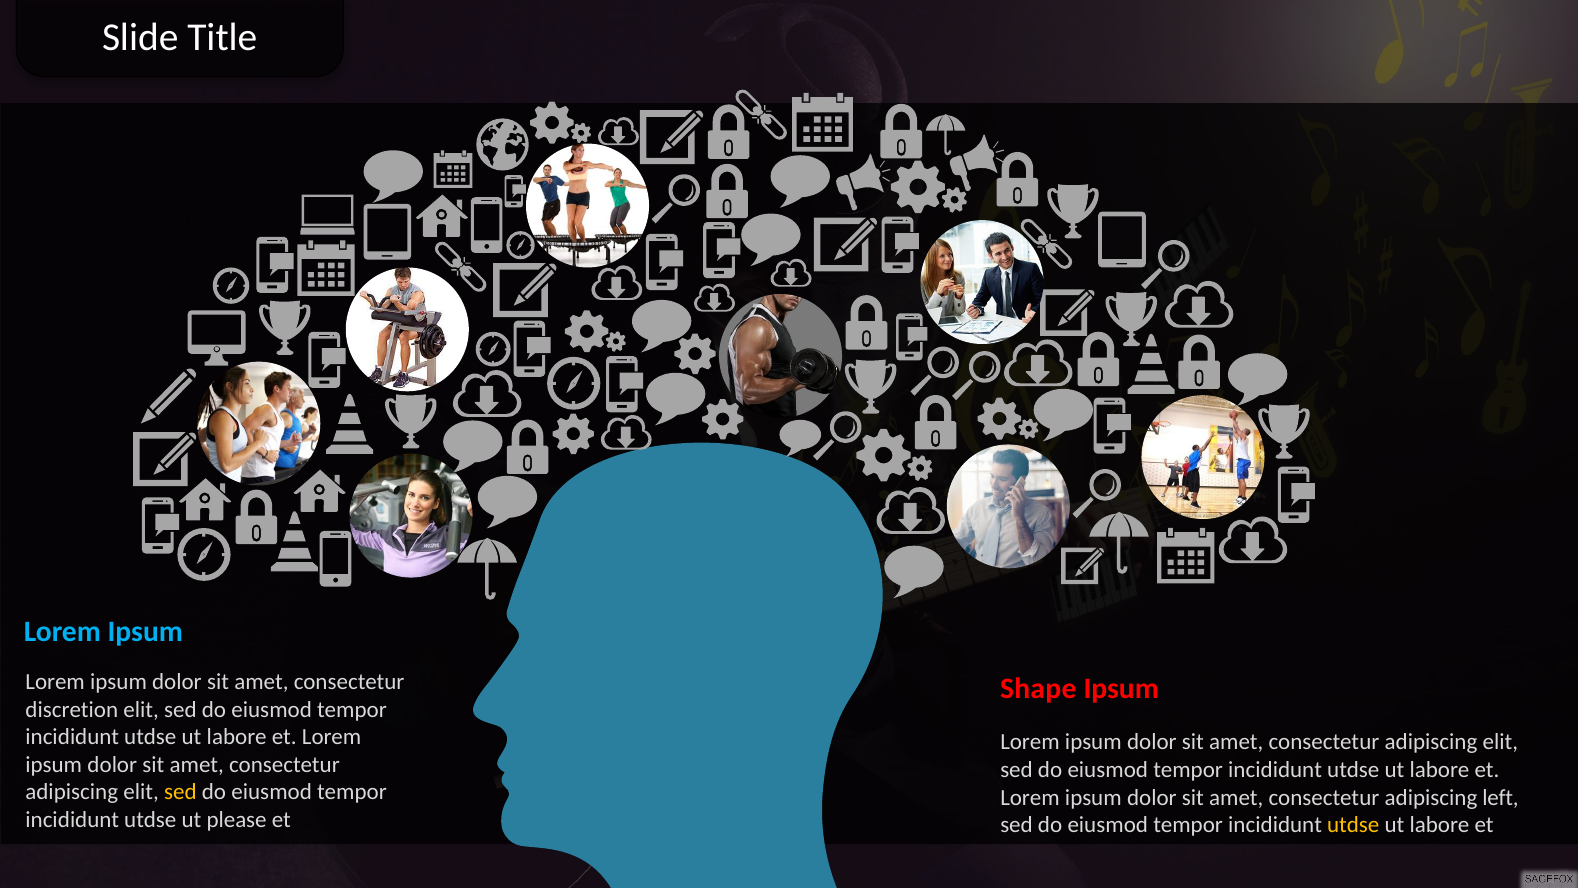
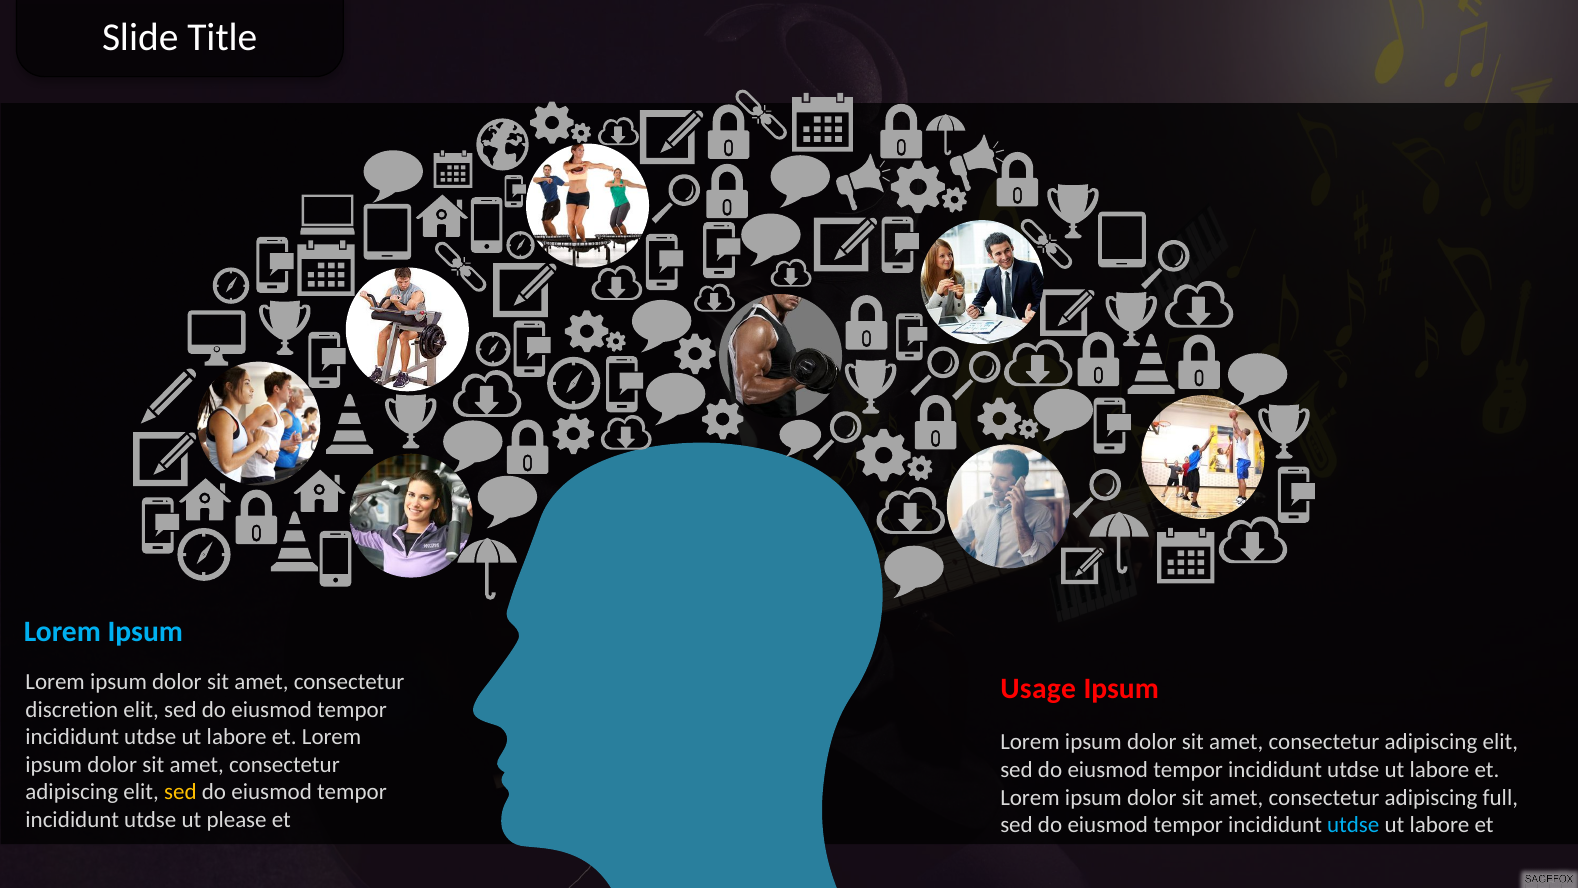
Shape: Shape -> Usage (1038, 688)
left: left -> full (1500, 797)
utdse colour: yellow -> light blue (1353, 825)
